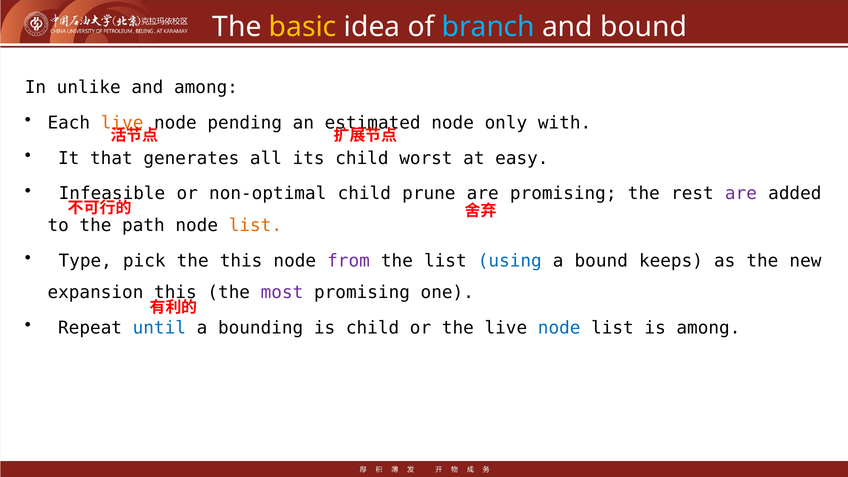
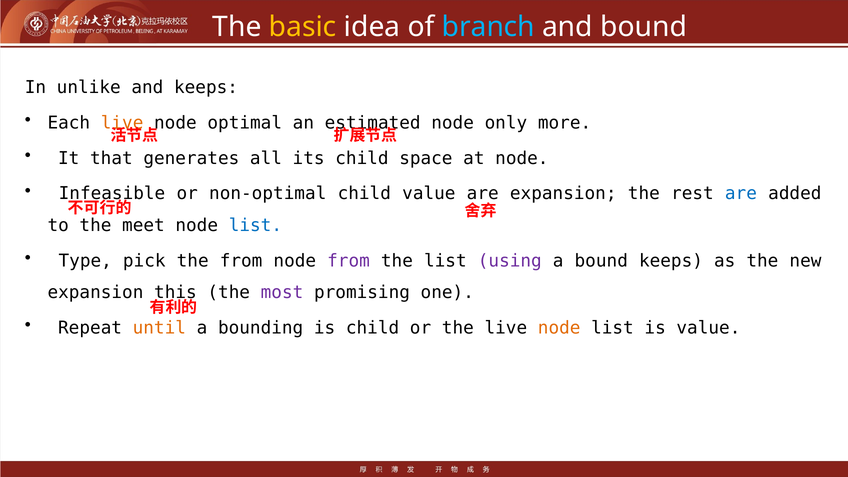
and among: among -> keeps (206, 88)
node pending: pending -> optimal (245, 123)
with: with -> more (565, 123)
worst: worst -> space (426, 158)
at easy: easy -> node (522, 158)
child prune: prune -> value (429, 194)
are promising: promising -> expansion (563, 194)
are colour: purple -> blue (741, 194)
path: path -> meet (143, 225)
list colour: orange -> blue (255, 225)
the this: this -> from (241, 261)
using colour: blue -> purple (510, 261)
until colour: blue -> orange (159, 328)
node colour: blue -> orange (559, 328)
is among: among -> value (708, 328)
